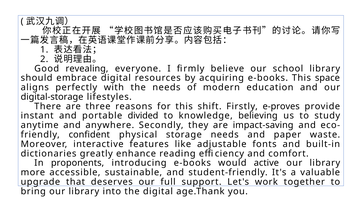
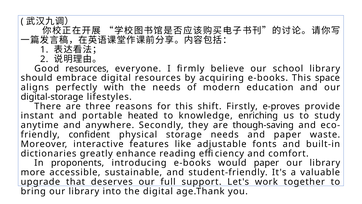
Good revealing: revealing -> resources (87, 68)
divided: divided -> heated (143, 116)
believing: believing -> enriching (258, 116)
impact-saving: impact-saving -> though-saving (263, 125)
would active: active -> paper (266, 163)
